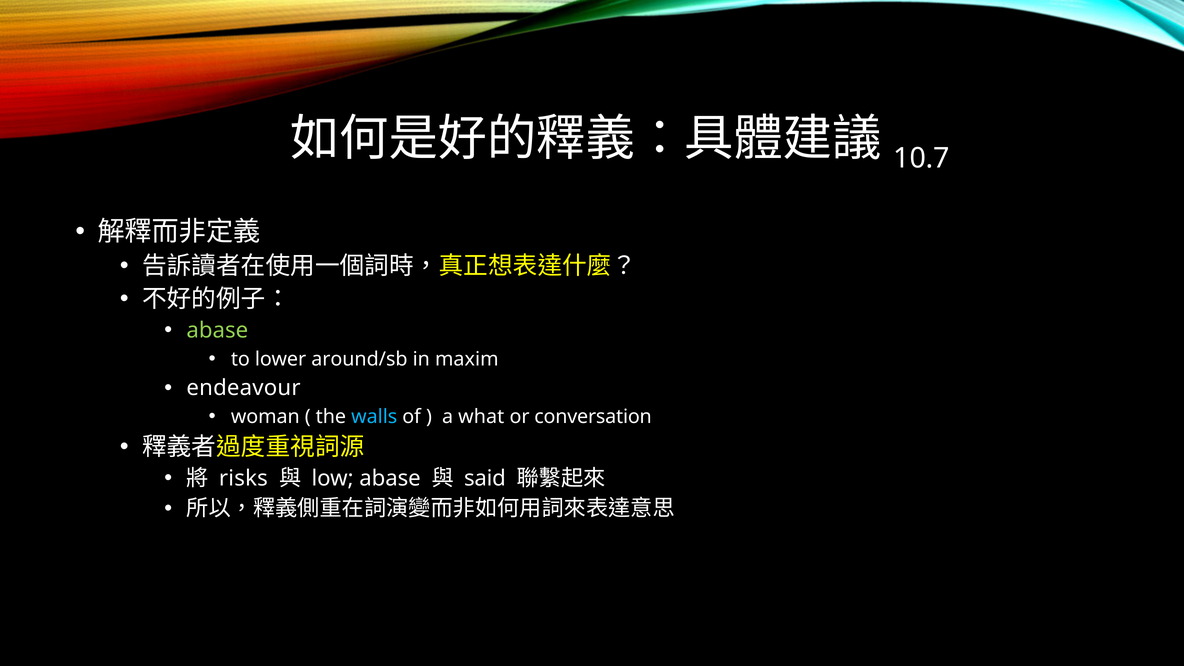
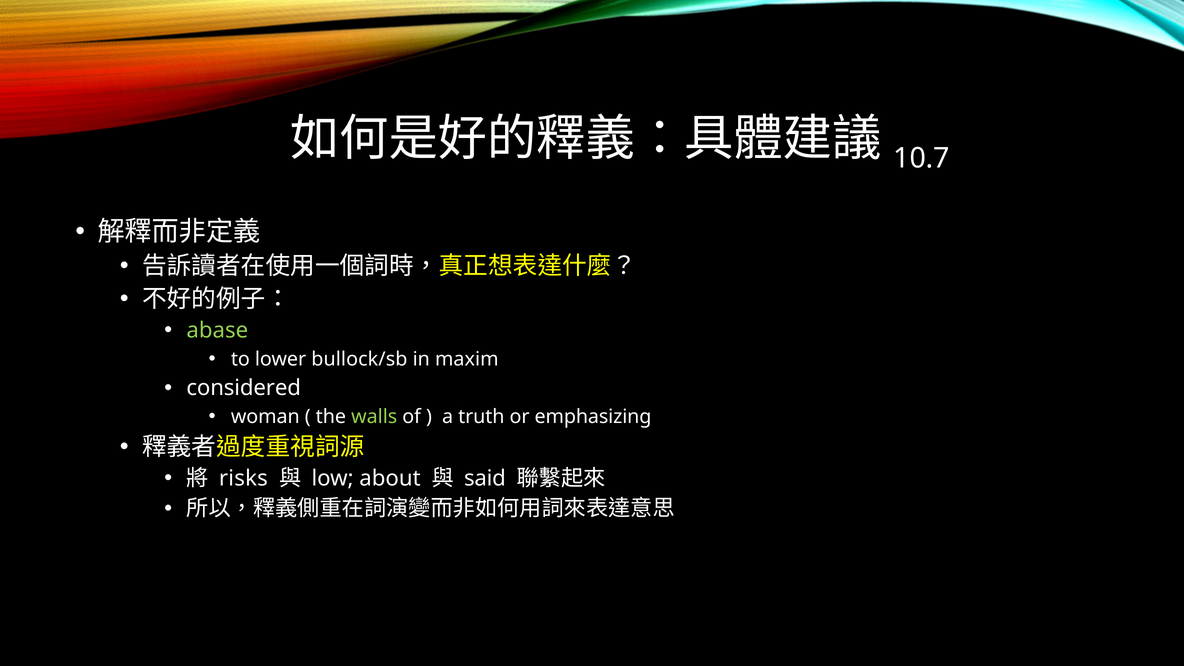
around/sb: around/sb -> bullock/sb (359, 359)
endeavour: endeavour -> considered (244, 388)
walls colour: light blue -> light green (374, 417)
what: what -> truth (481, 417)
conversation: conversation -> emphasizing (593, 417)
low abase: abase -> about (390, 478)
